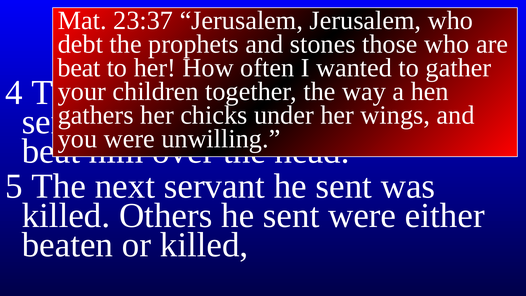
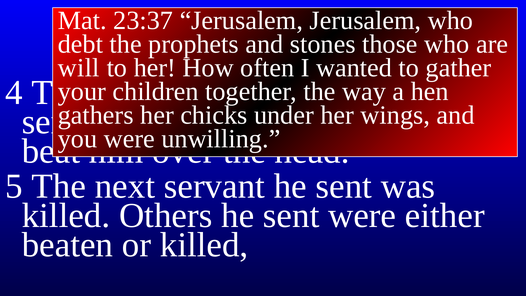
beat: beat -> will (79, 68)
